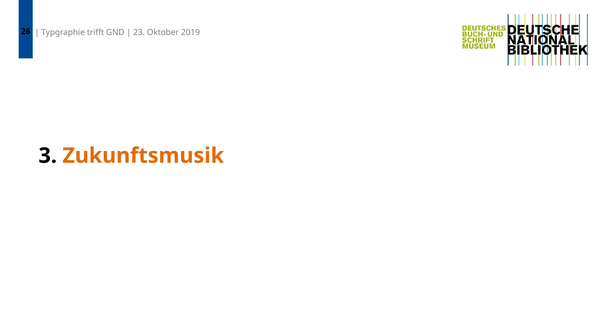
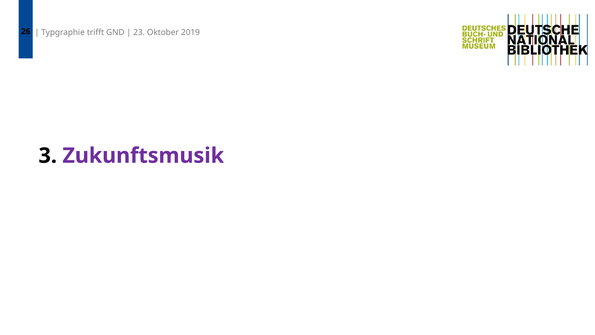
Zukunftsmusik colour: orange -> purple (143, 156)
